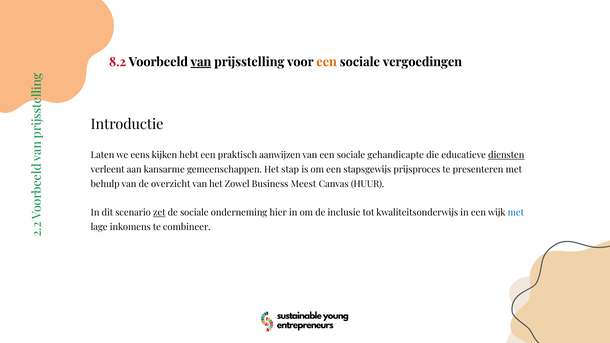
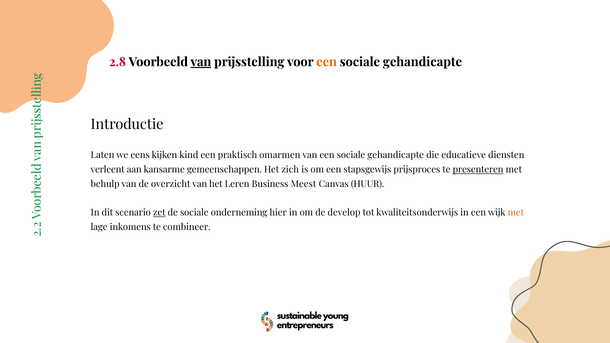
8.2: 8.2 -> 2.8 (118, 62)
vergoedingen: vergoedingen -> gehandicapte (422, 62)
hebt: hebt -> kind (189, 155)
aanwijzen: aanwijzen -> omarmen (280, 155)
diensten underline: present -> none (506, 155)
stap: stap -> zich (290, 170)
presenteren underline: none -> present (478, 170)
Zowel: Zowel -> Leren (237, 184)
inclusie: inclusie -> develop (344, 213)
met colour: blue -> orange (516, 213)
